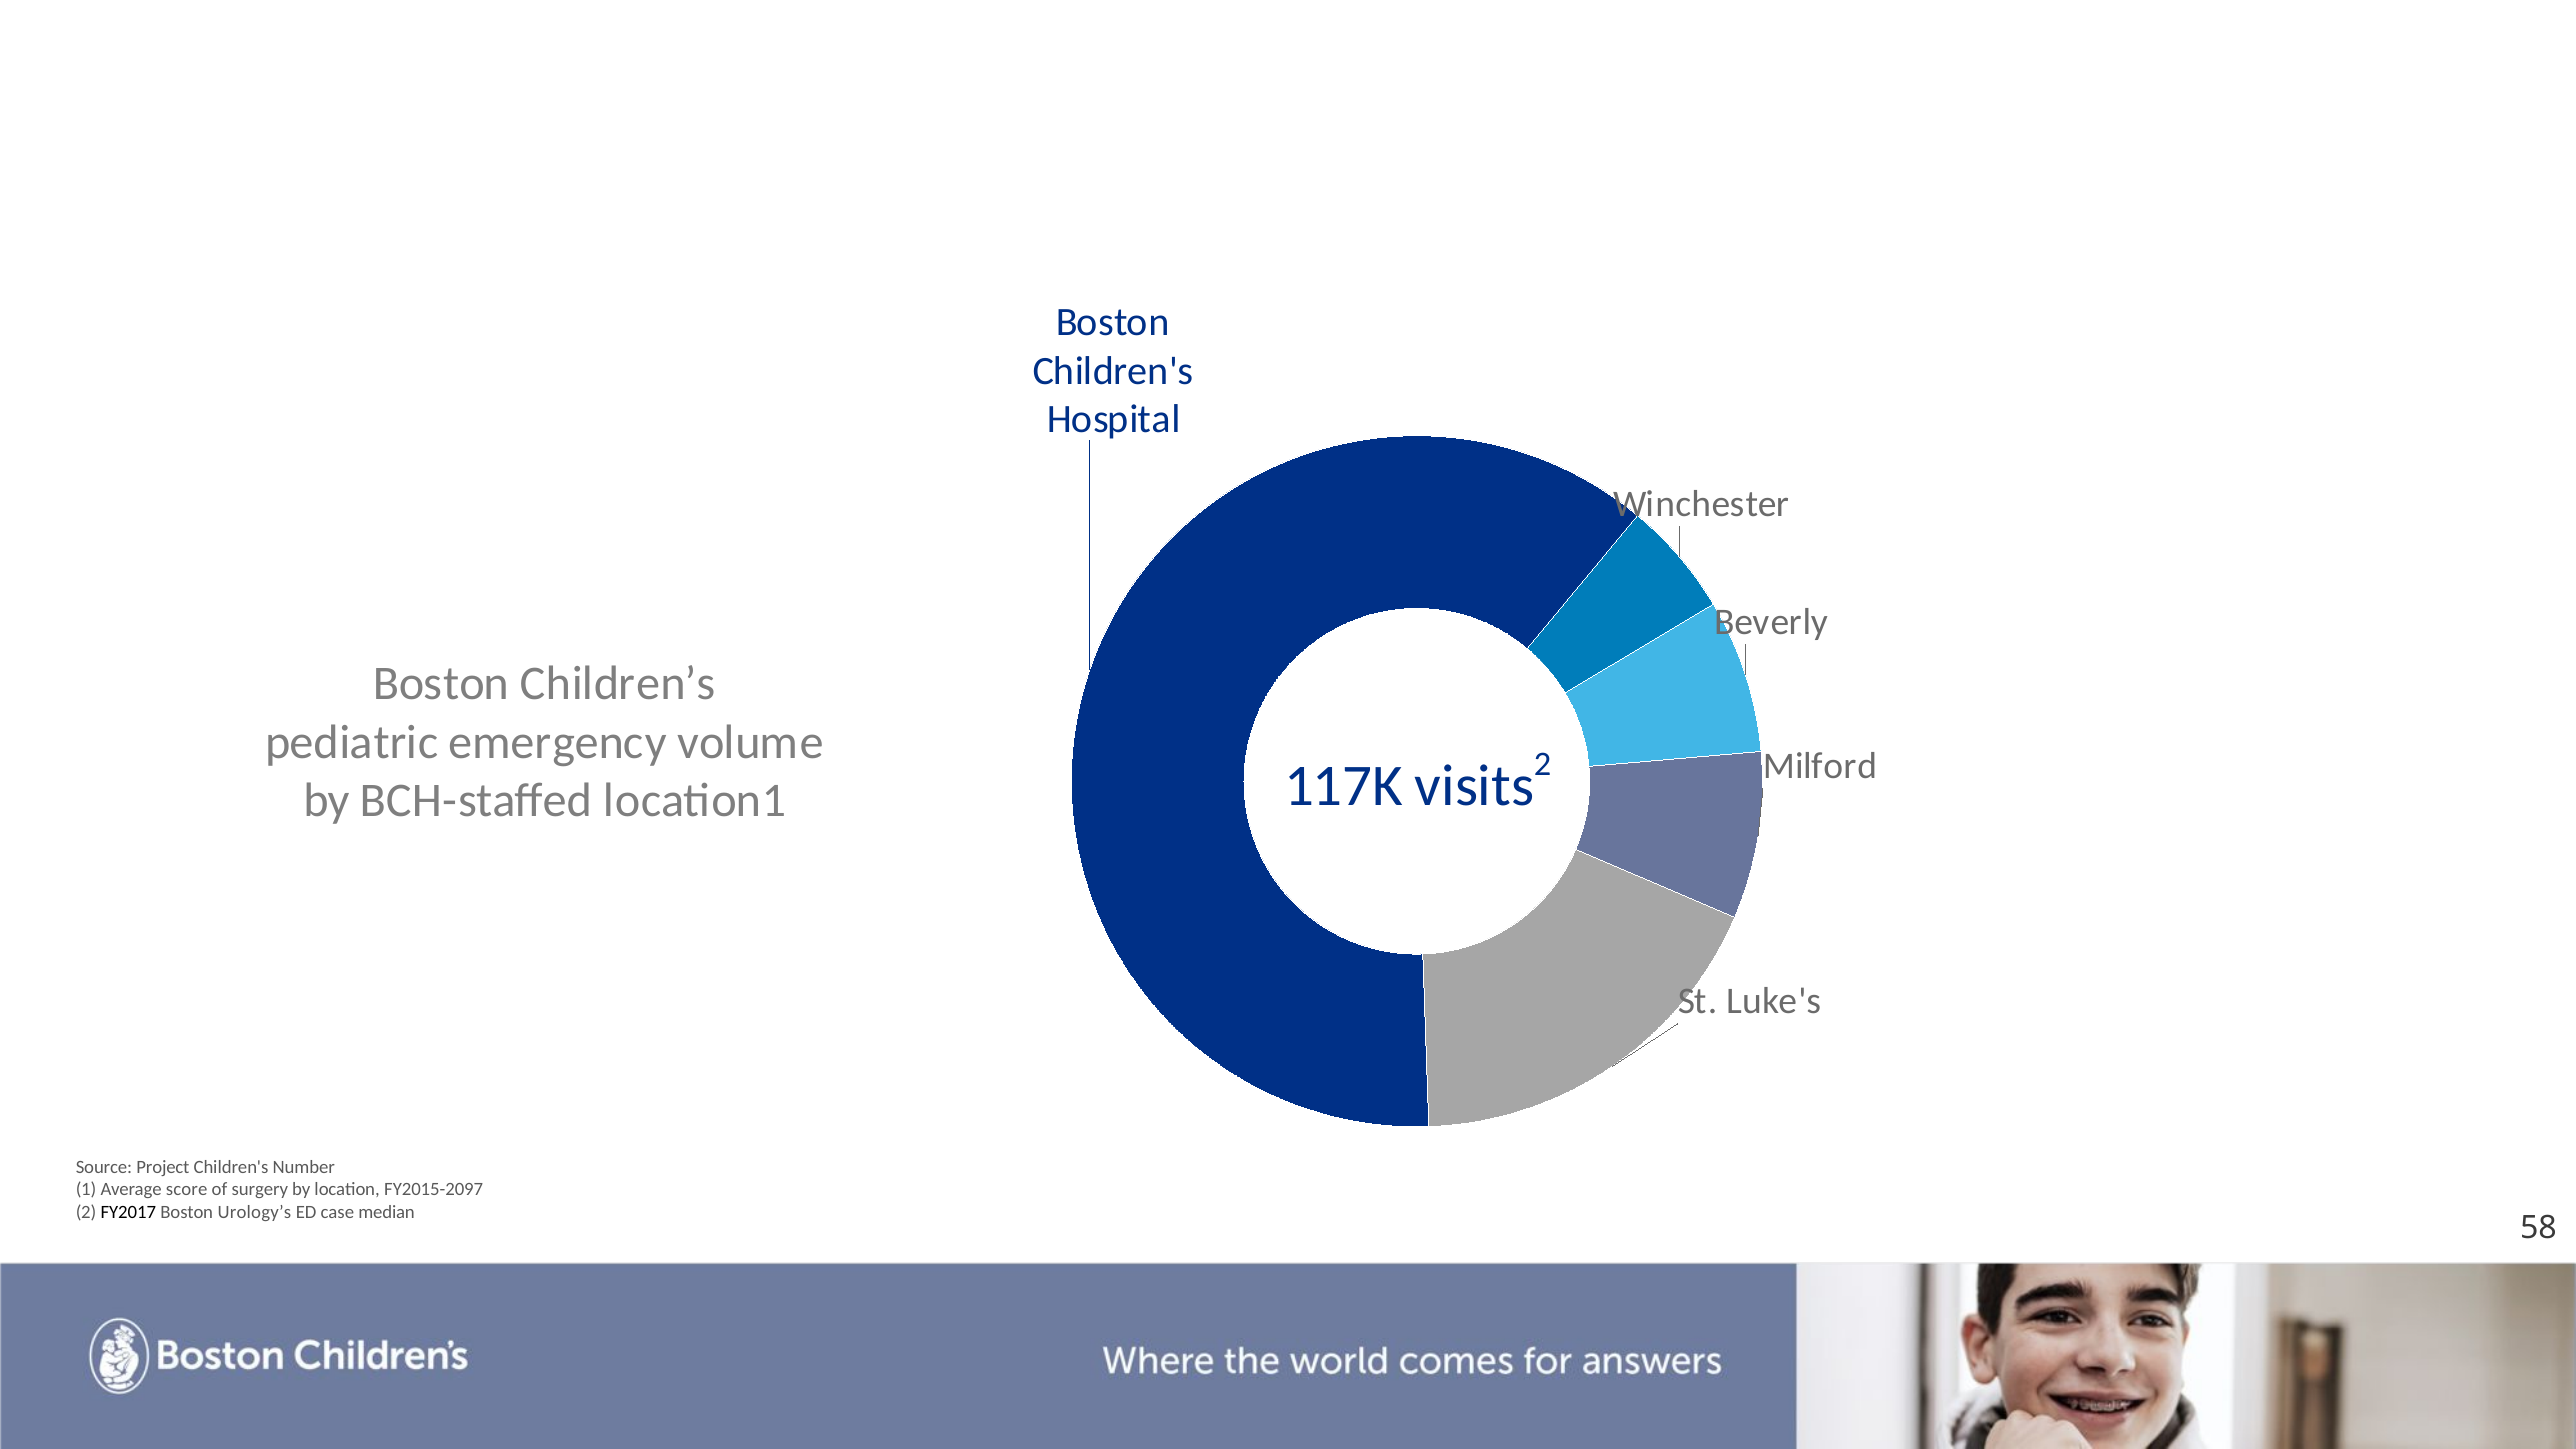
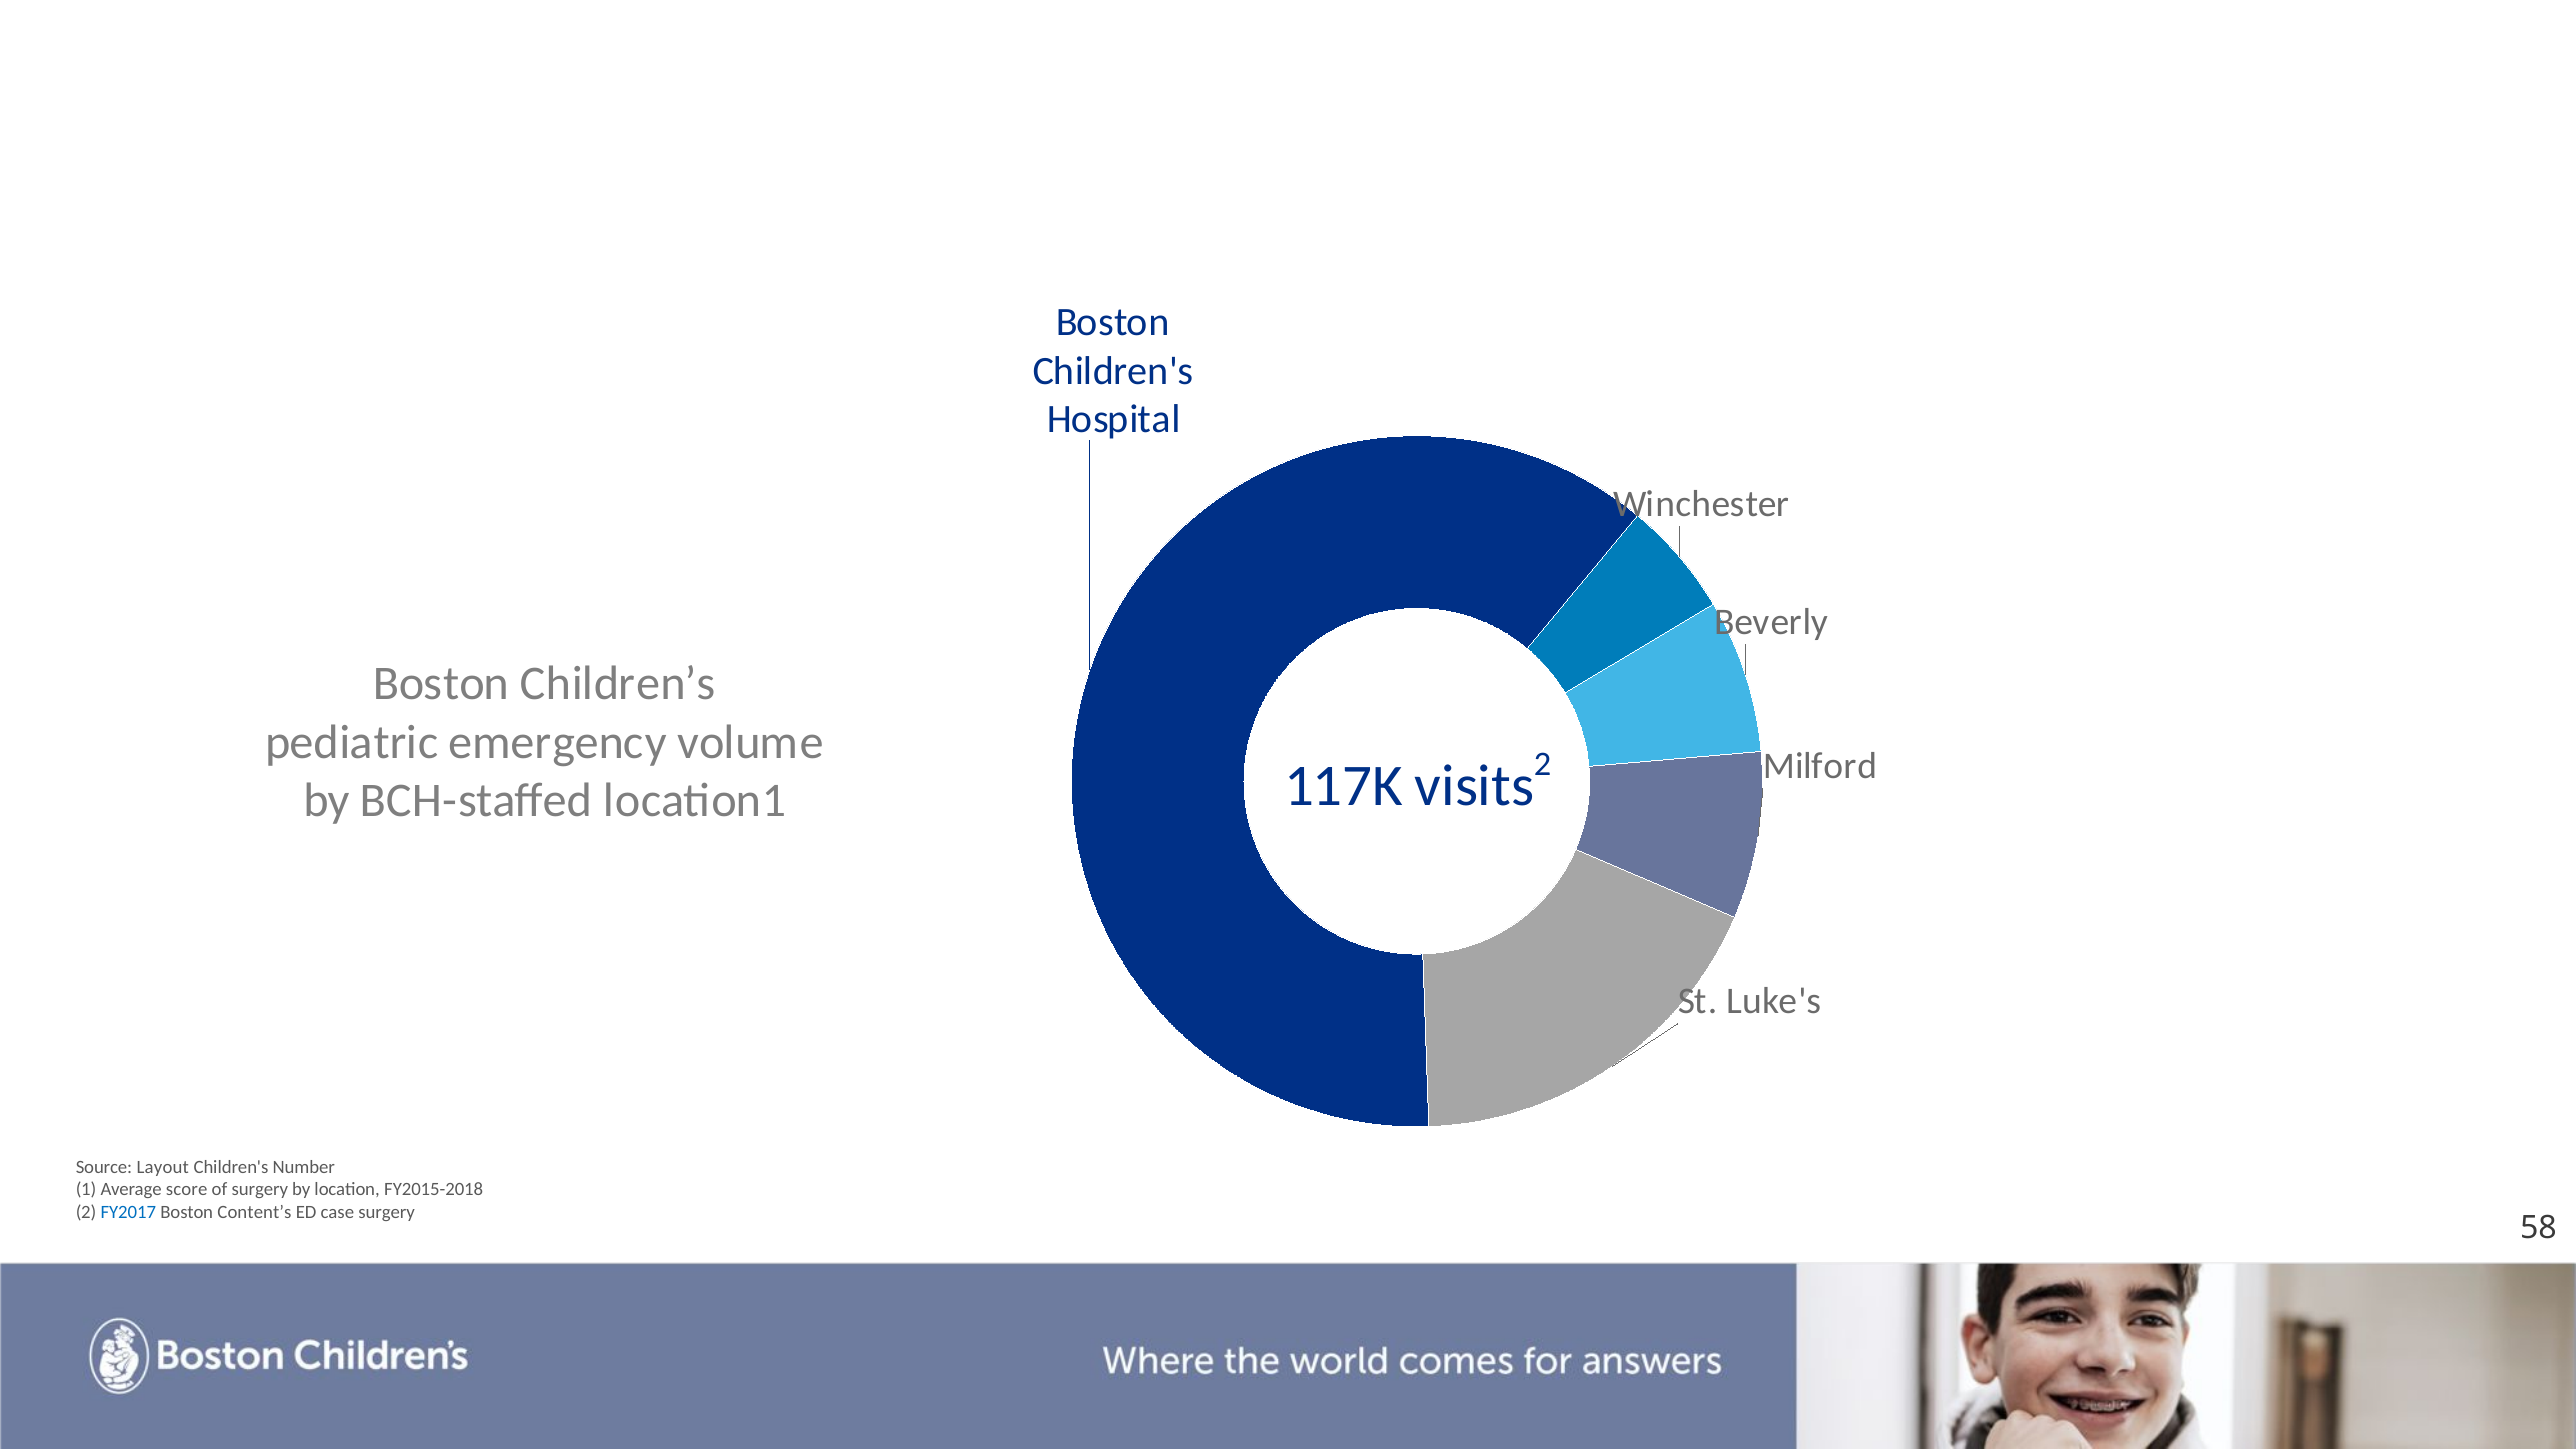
Project: Project -> Layout (163, 1167)
FY2015-2097: FY2015-2097 -> FY2015-2018 (434, 1189)
FY2017 colour: black -> blue (128, 1212)
Urology’s: Urology’s -> Content’s (255, 1212)
case median: median -> surgery (387, 1212)
